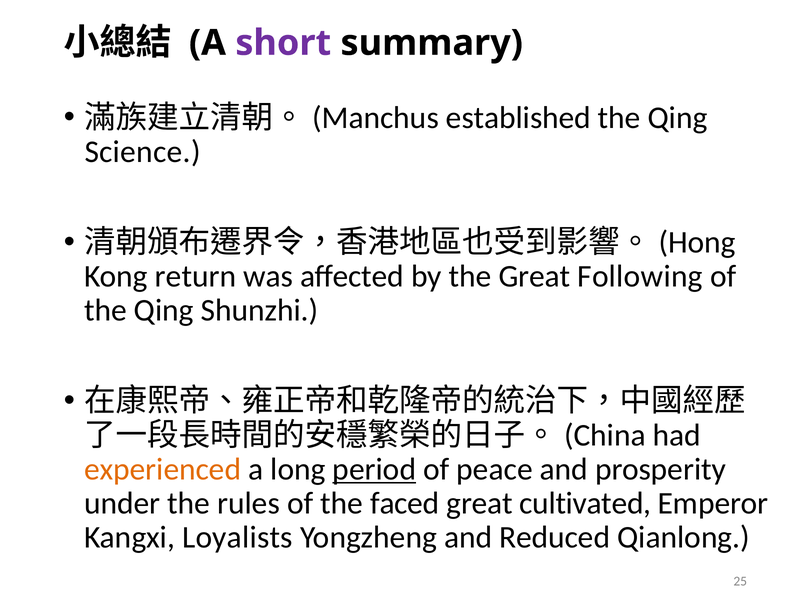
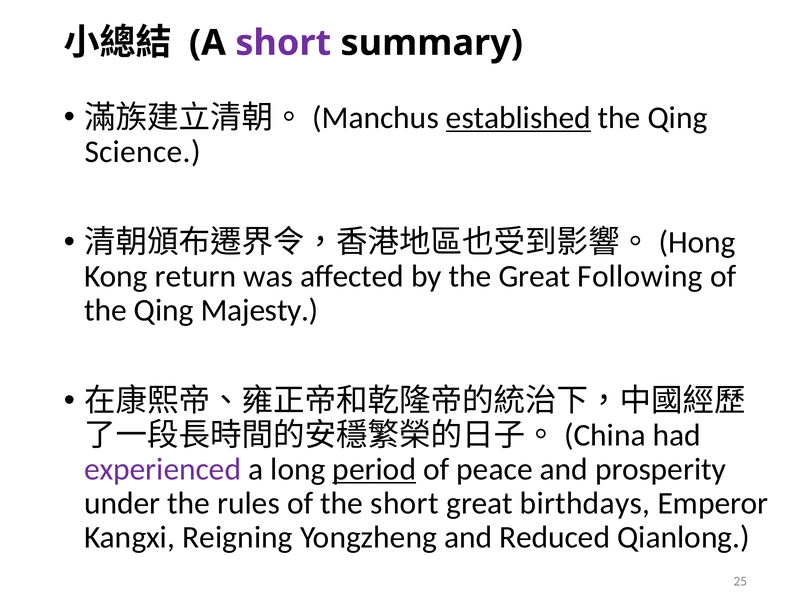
established underline: none -> present (518, 117)
Shunzhi: Shunzhi -> Majesty (260, 310)
experienced colour: orange -> purple (163, 469)
the faced: faced -> short (405, 503)
cultivated: cultivated -> birthdays (585, 503)
Loyalists: Loyalists -> Reigning (237, 537)
